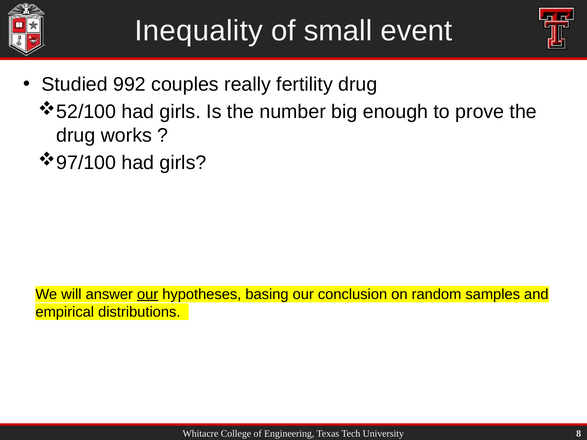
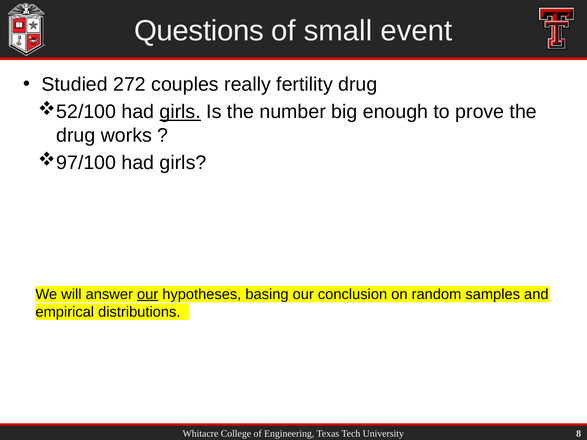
Inequality: Inequality -> Questions (199, 31)
992: 992 -> 272 (130, 85)
girls underline: none -> present (180, 112)
